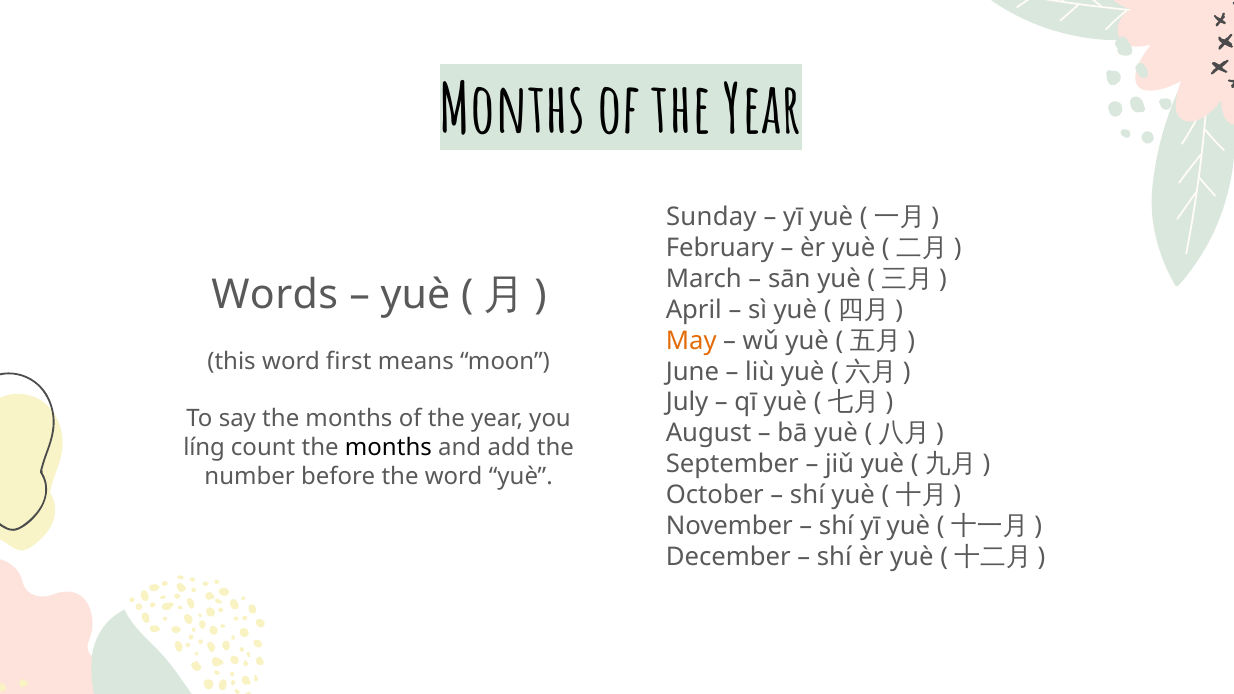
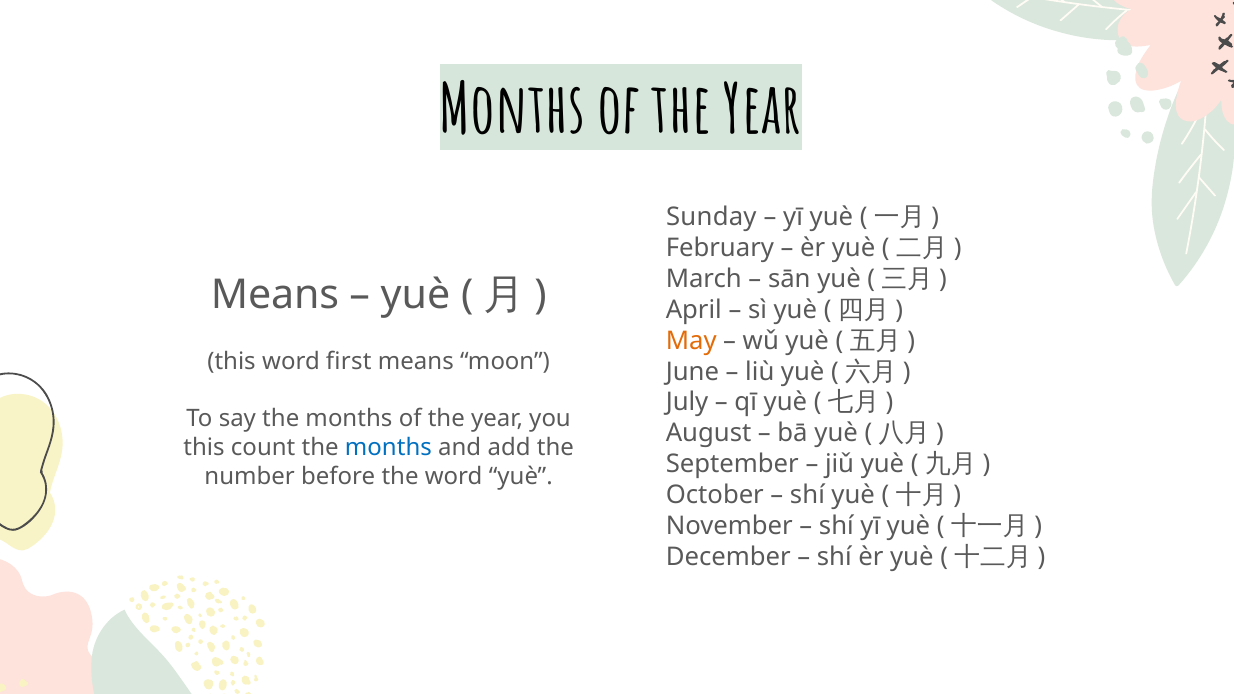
Words: Words -> Means (275, 295)
líng: líng -> this (204, 448)
months colour: black -> blue (388, 448)
